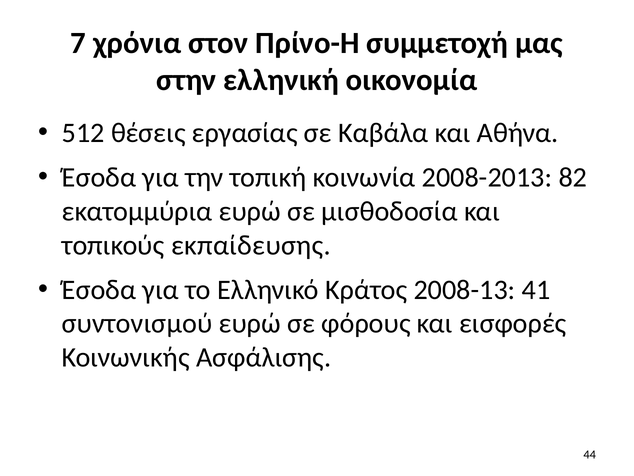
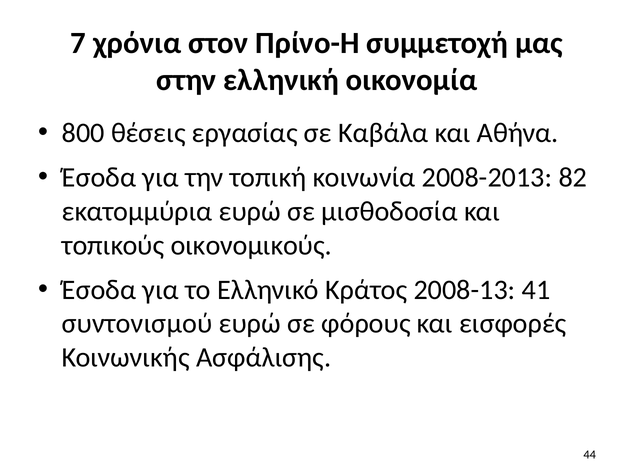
512: 512 -> 800 (83, 133)
εκπαίδευσης: εκπαίδευσης -> οικονομικούς (251, 245)
